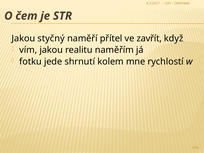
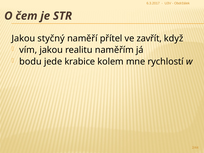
fotku: fotku -> bodu (30, 62)
shrnutí: shrnutí -> krabice (80, 62)
